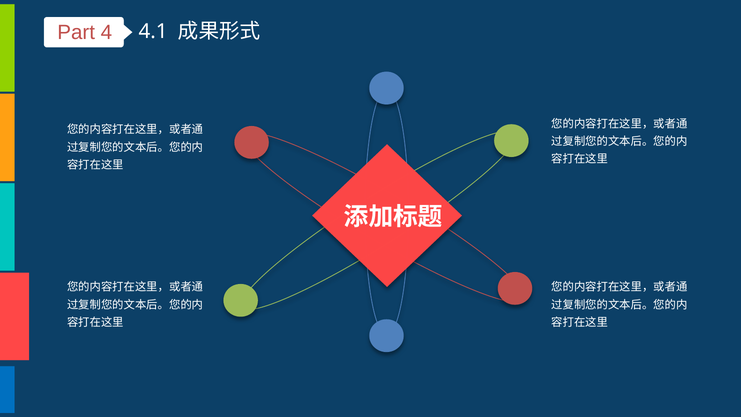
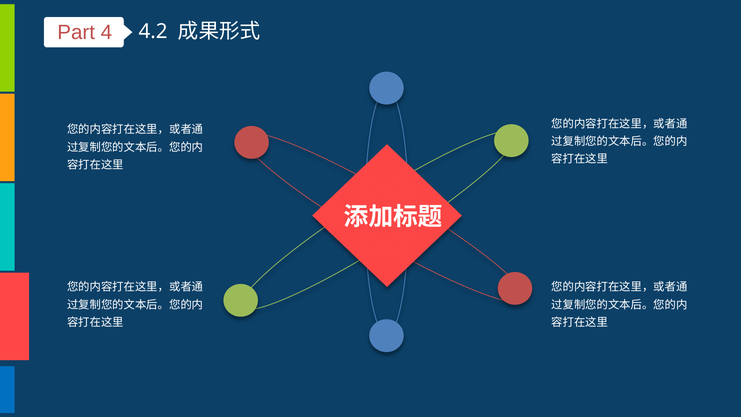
4.1: 4.1 -> 4.2 (153, 32)
